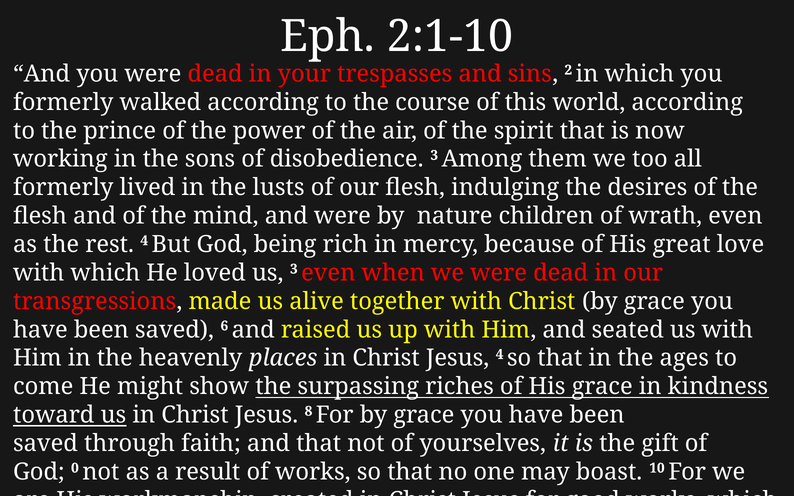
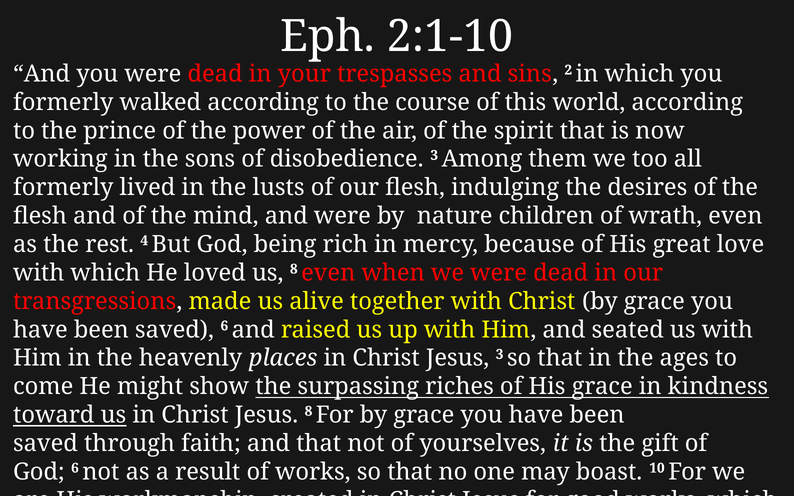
us 3: 3 -> 8 (294, 269)
Jesus 4: 4 -> 3 (500, 355)
God 0: 0 -> 6 (75, 468)
